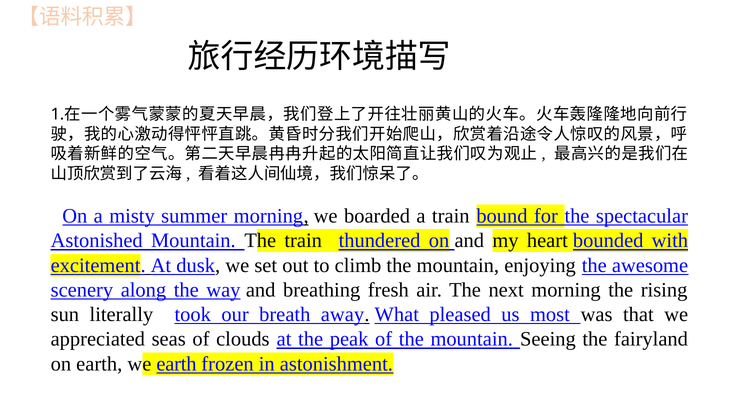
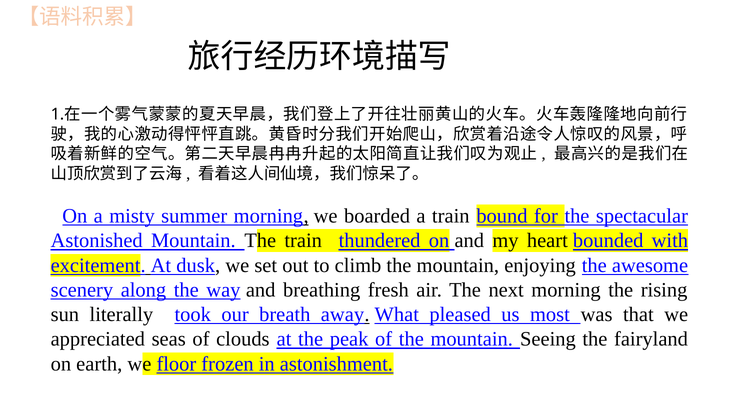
we earth: earth -> floor (176, 364)
